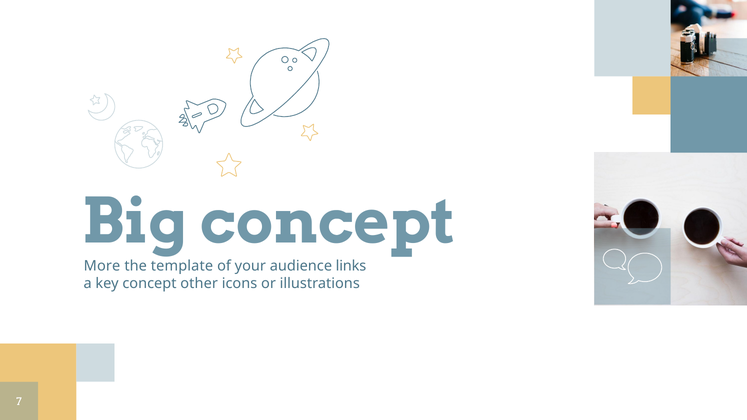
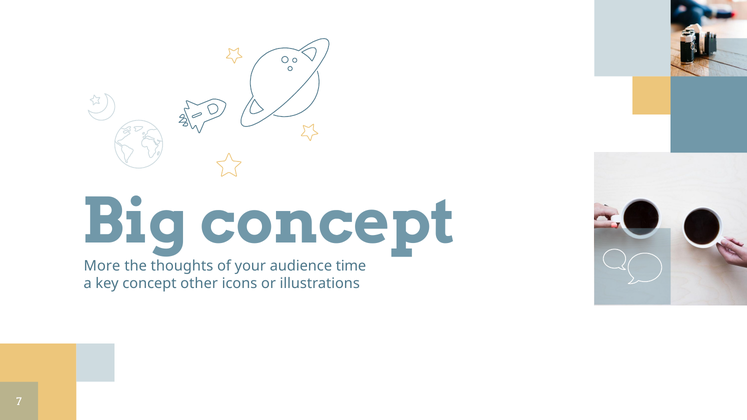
template: template -> thoughts (182, 266)
links: links -> time (351, 266)
